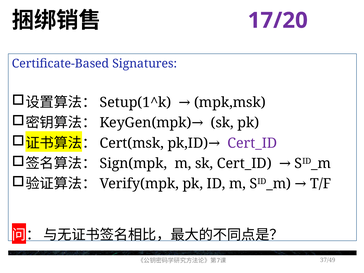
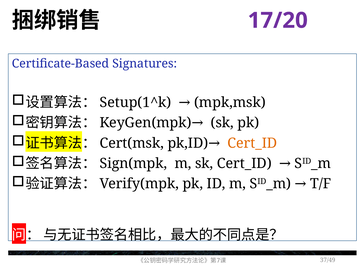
Cert_ID colour: purple -> orange (252, 143)
